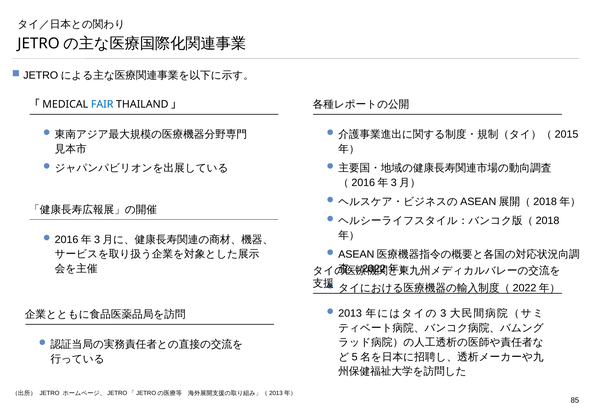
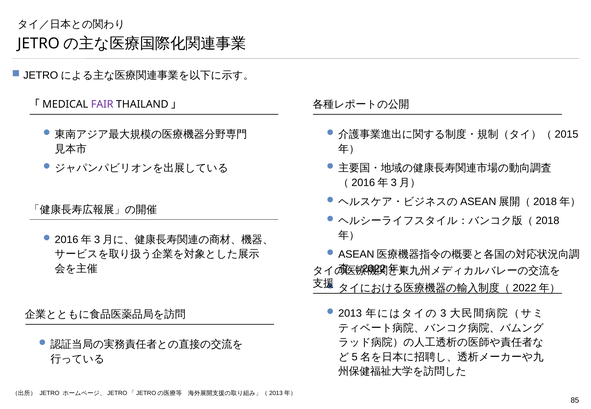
FAIR colour: blue -> purple (102, 104)
